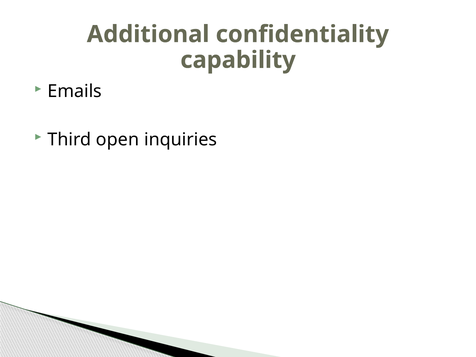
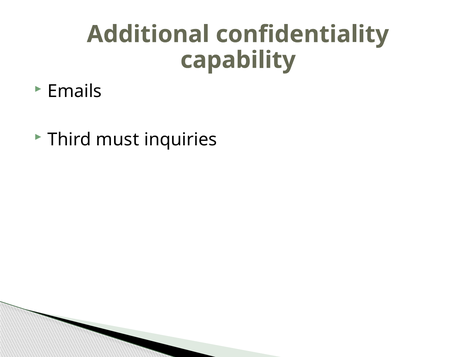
open: open -> must (118, 140)
